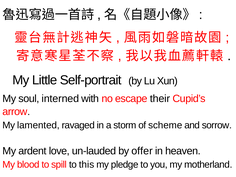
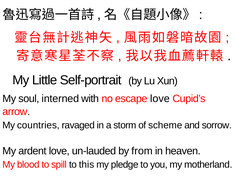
escape their: their -> love (160, 99)
lamented: lamented -> countries (38, 125)
offer: offer -> from (142, 151)
